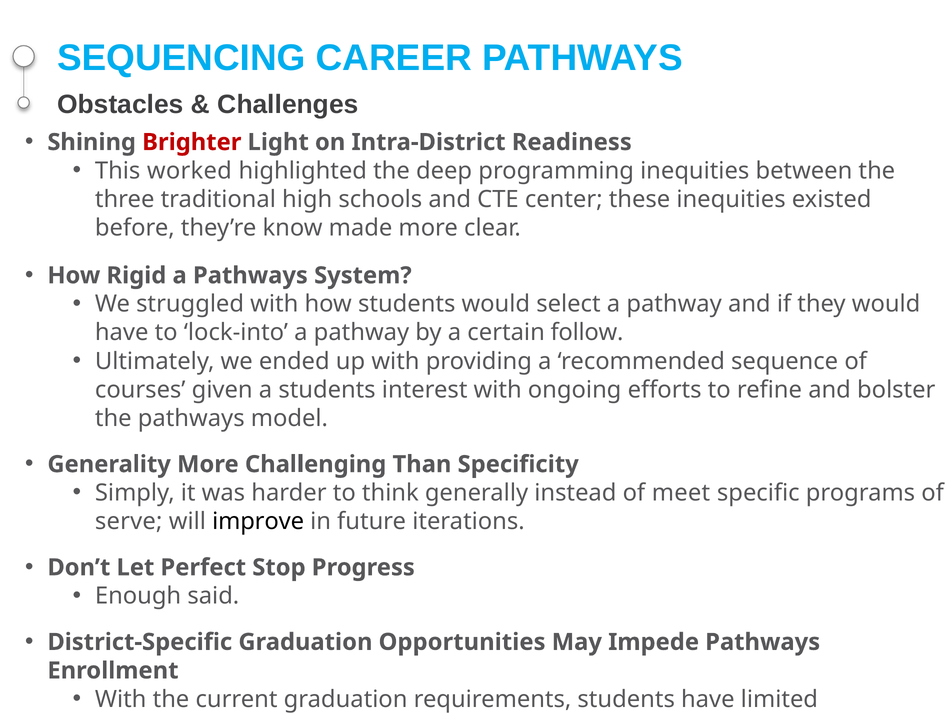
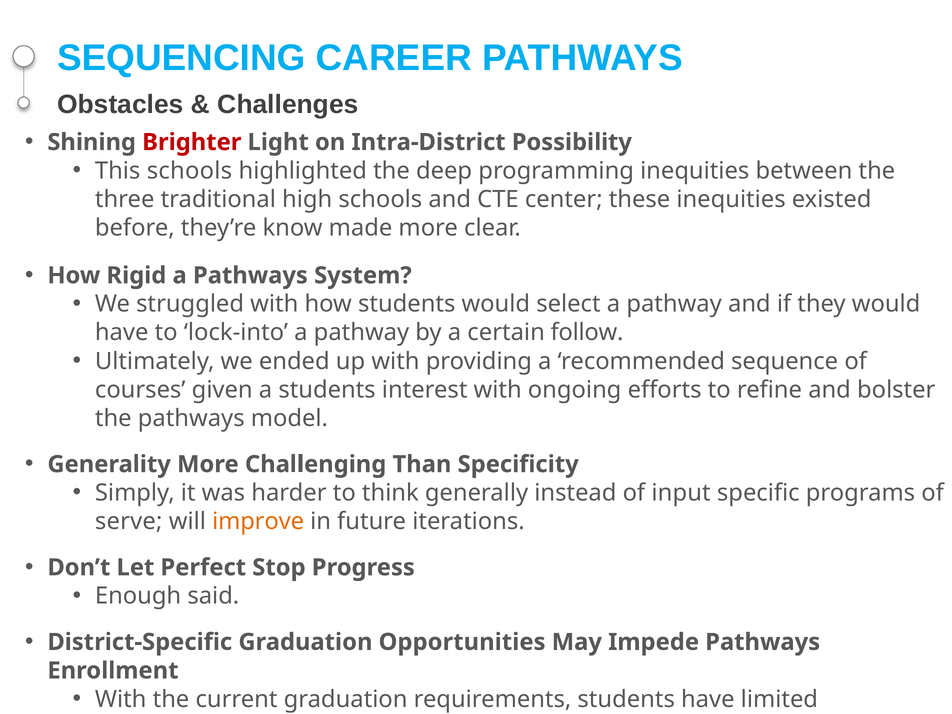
Readiness: Readiness -> Possibility (572, 142)
This worked: worked -> schools (189, 171)
meet: meet -> input (681, 493)
improve colour: black -> orange (258, 521)
